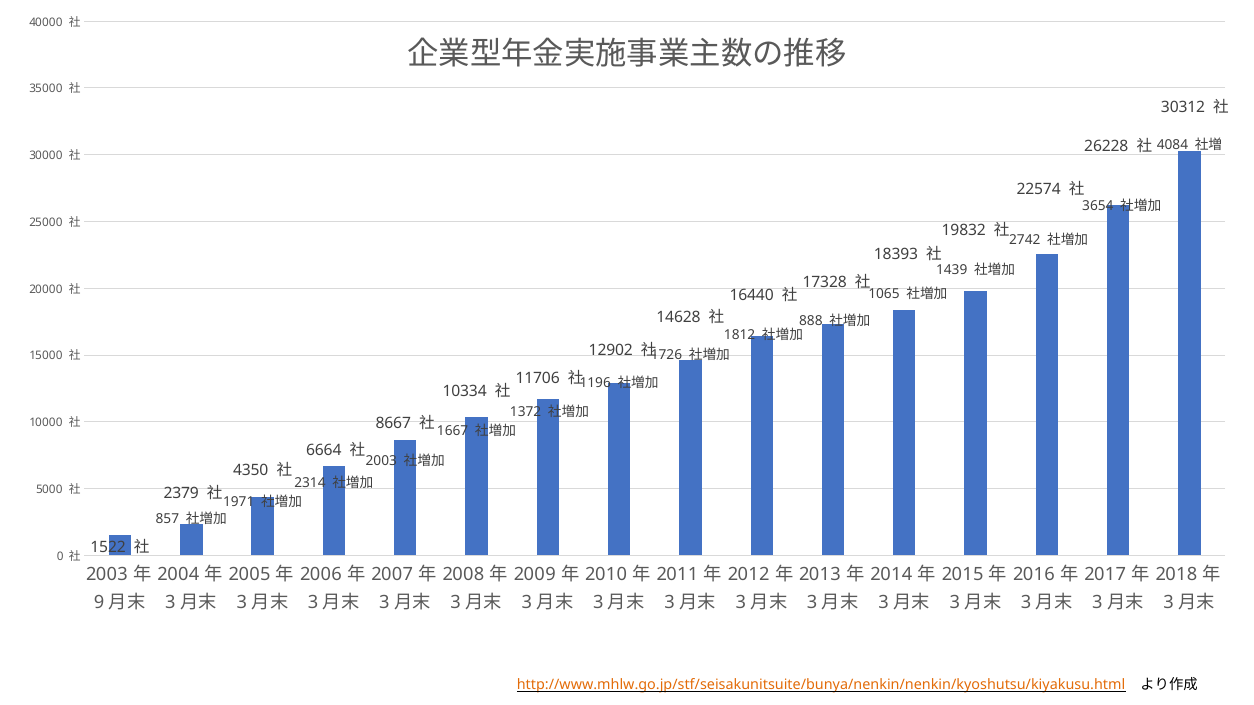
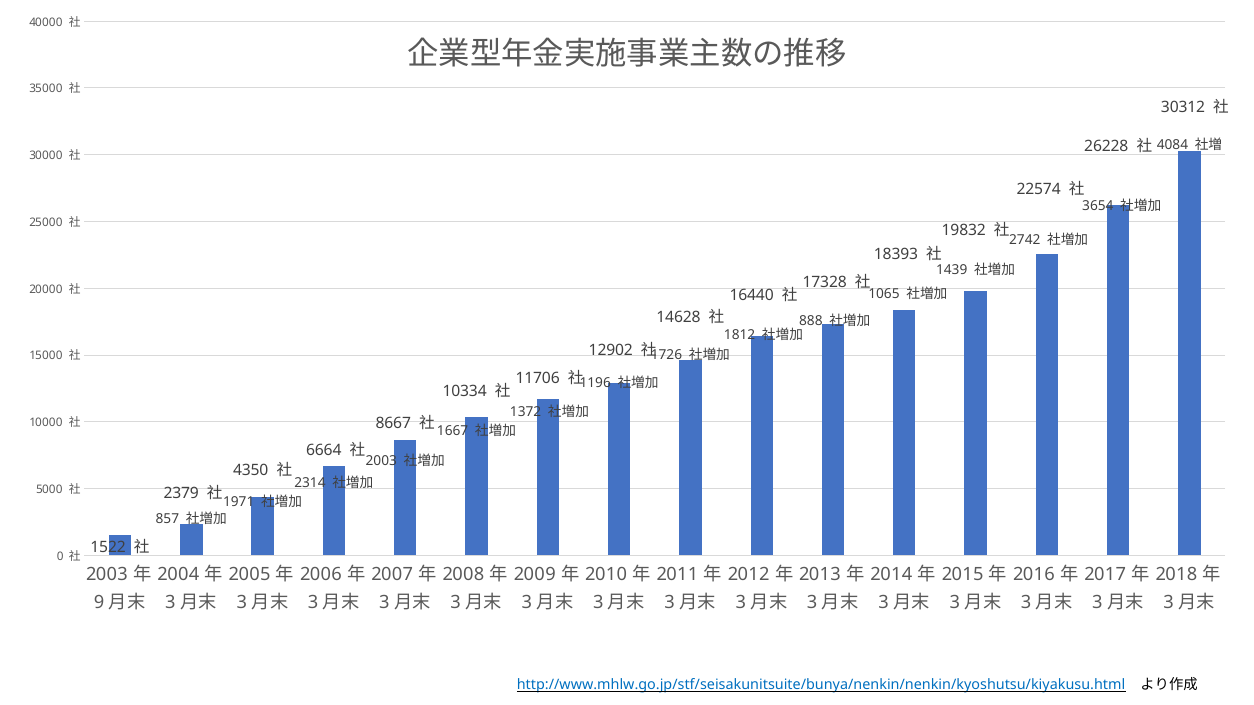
http://www.mhlw.go.jp/stf/seisakunitsuite/bunya/nenkin/nenkin/kyoshutsu/kiyakusu.html colour: orange -> blue (821, 685)
